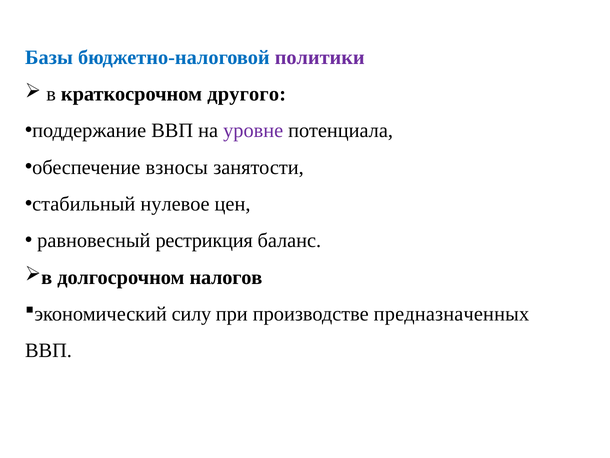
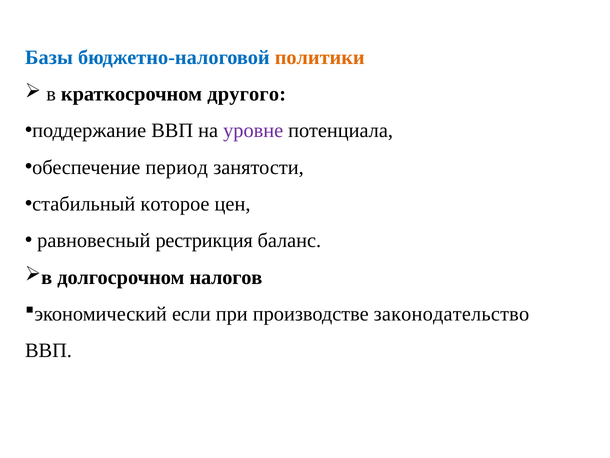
политики colour: purple -> orange (320, 57)
взносы: взносы -> период (177, 167)
нулевое: нулевое -> которое (175, 204)
силу: силу -> если (191, 314)
предназначенных: предназначенных -> законодательство (451, 314)
